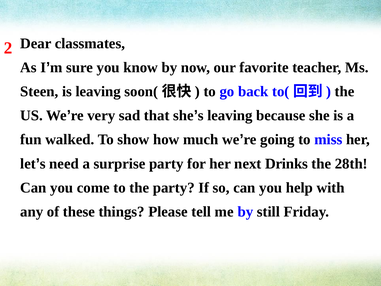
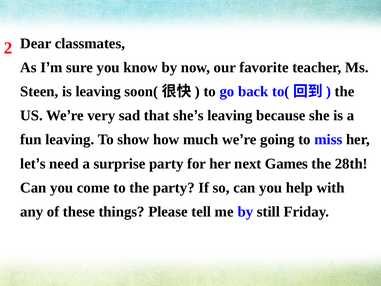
fun walked: walked -> leaving (70, 139)
Drinks: Drinks -> Games (286, 163)
